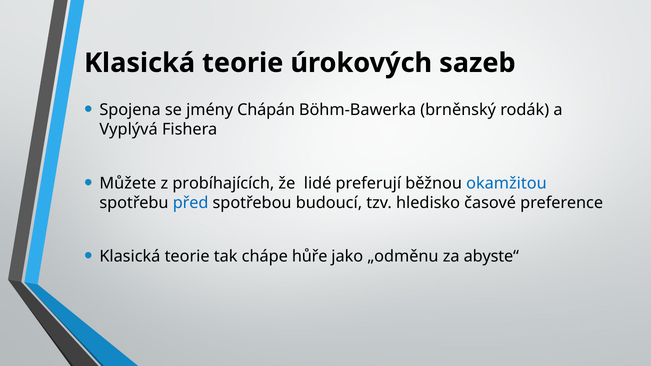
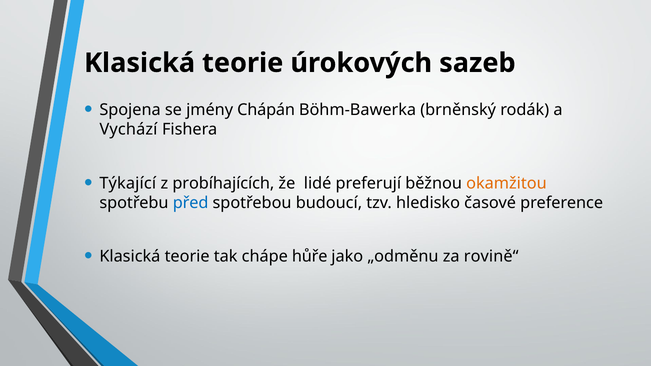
Vyplývá: Vyplývá -> Vychází (128, 130)
Můžete: Můžete -> Týkající (128, 183)
okamžitou colour: blue -> orange (506, 183)
abyste“: abyste“ -> rovině“ (491, 256)
